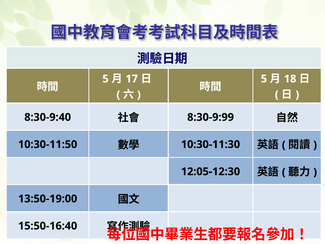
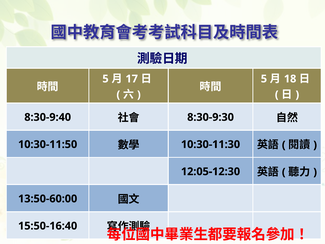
8:30-9:99: 8:30-9:99 -> 8:30-9:30 (211, 117)
13:50-19:00: 13:50-19:00 -> 13:50-60:00 (48, 199)
